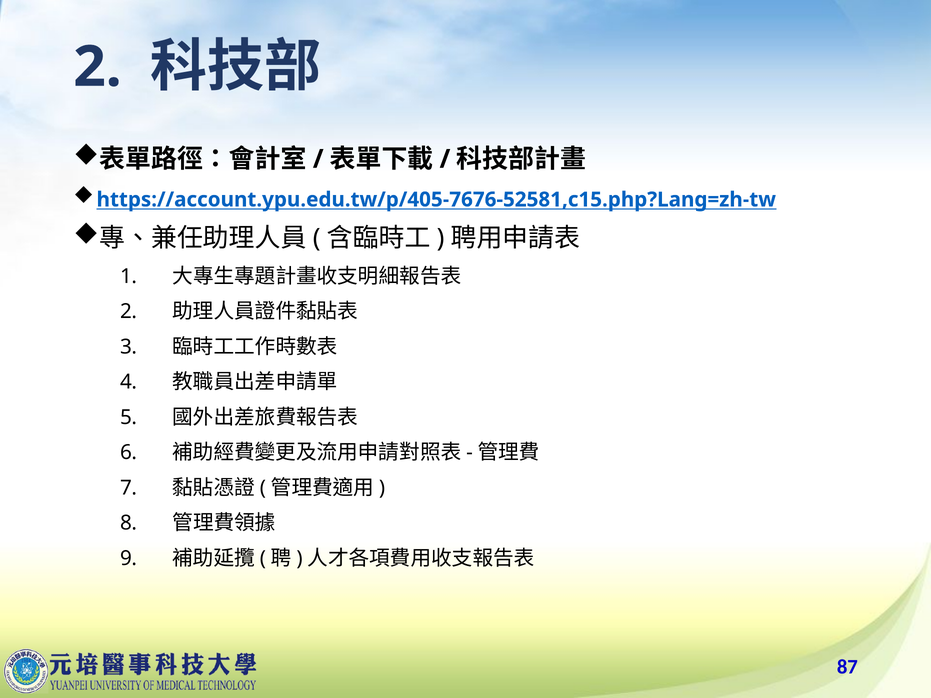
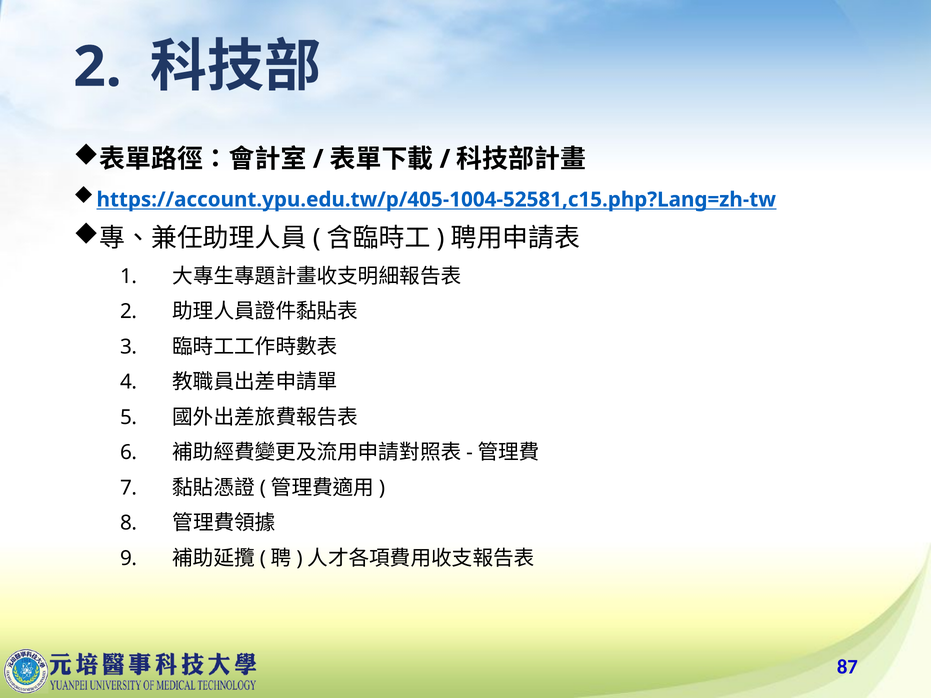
https://account.ypu.edu.tw/p/405-7676-52581,c15.php?Lang=zh-tw: https://account.ypu.edu.tw/p/405-7676-52581,c15.php?Lang=zh-tw -> https://account.ypu.edu.tw/p/405-1004-52581,c15.php?Lang=zh-tw (436, 200)
